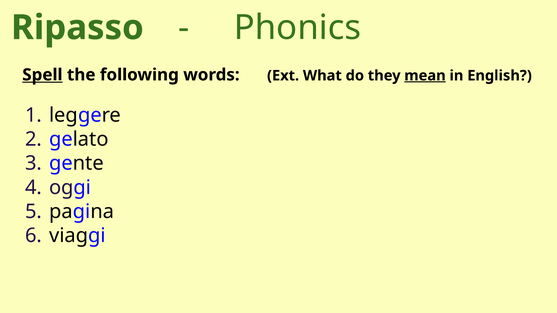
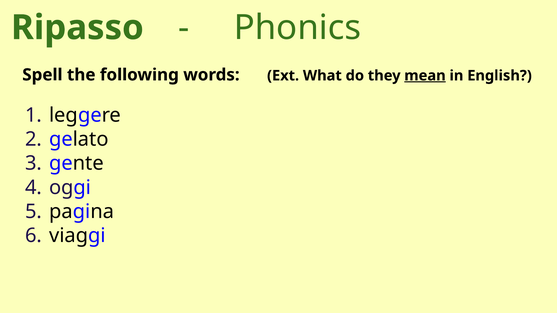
Spell underline: present -> none (42, 75)
